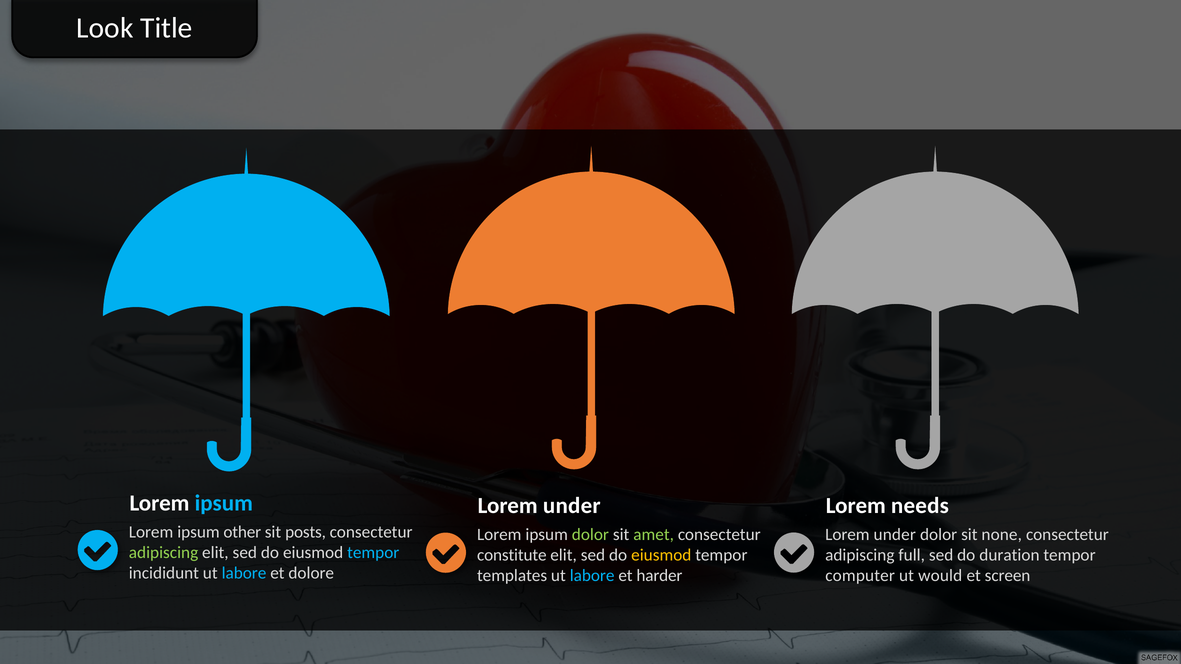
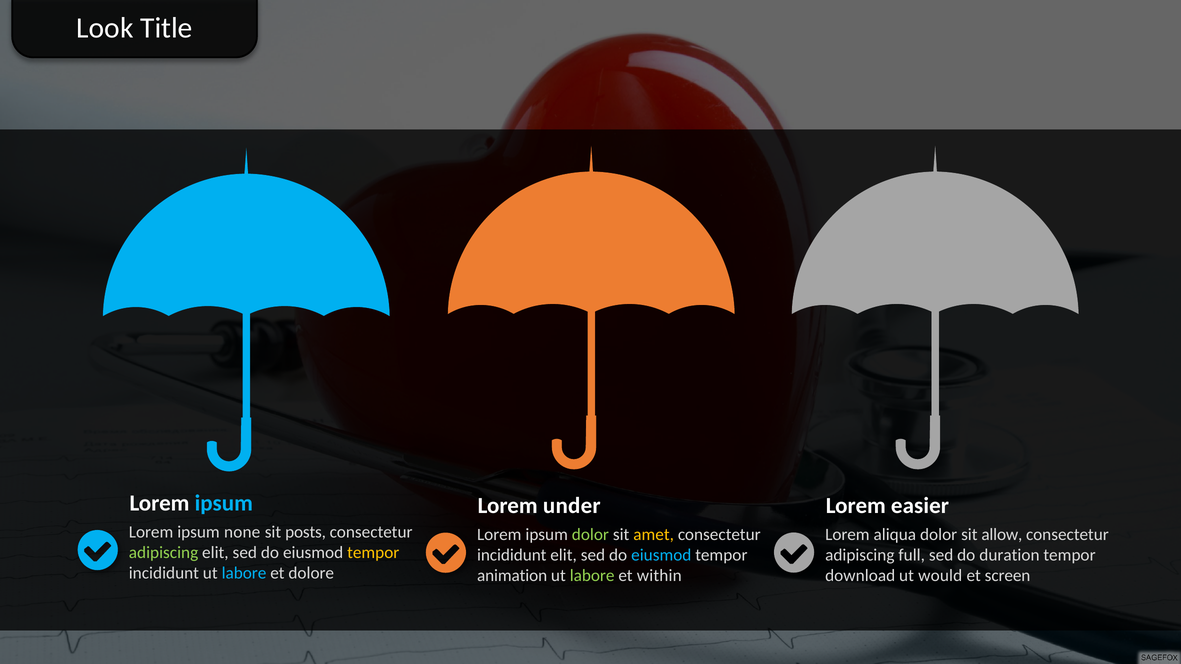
needs: needs -> easier (920, 506)
other: other -> none (242, 532)
under: under -> aliqua (895, 535)
none: none -> allow (1002, 535)
amet colour: light green -> yellow (654, 535)
tempor colour: light blue -> yellow (373, 553)
constitute: constitute -> incididunt (512, 555)
eiusmod colour: yellow -> light blue (661, 555)
computer: computer -> download (860, 576)
templates: templates -> animation (512, 576)
labore colour: light blue -> light green (592, 576)
harder: harder -> within (659, 576)
